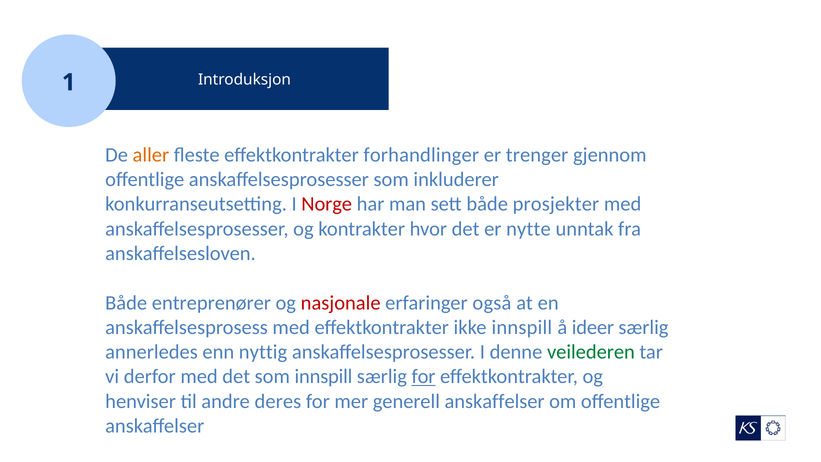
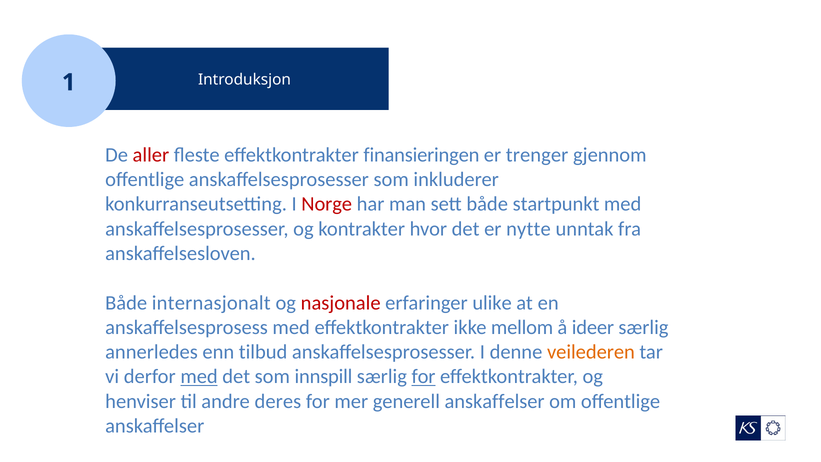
aller colour: orange -> red (151, 155)
forhandlinger: forhandlinger -> finansieringen (421, 155)
prosjekter: prosjekter -> startpunkt (556, 204)
entreprenører: entreprenører -> internasjonalt (211, 303)
også: også -> ulike (492, 303)
ikke innspill: innspill -> mellom (522, 327)
nyttig: nyttig -> tilbud (263, 352)
veilederen colour: green -> orange (591, 352)
med underline: none -> present (199, 376)
